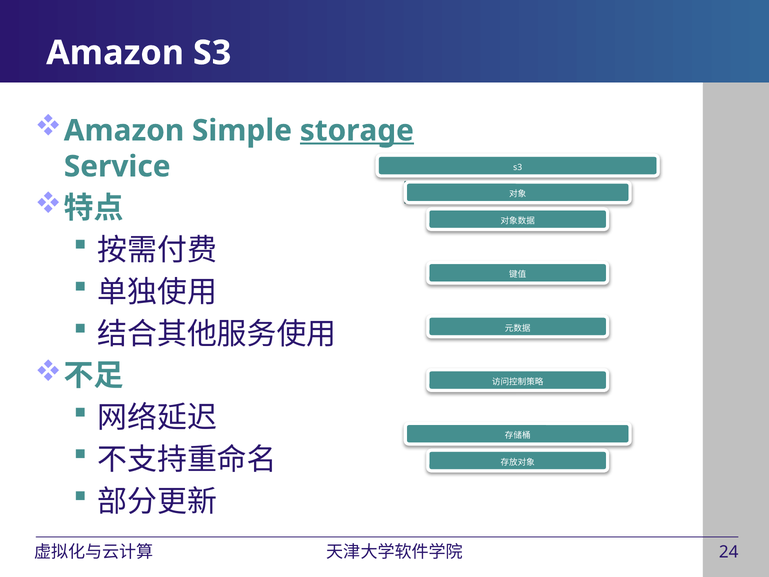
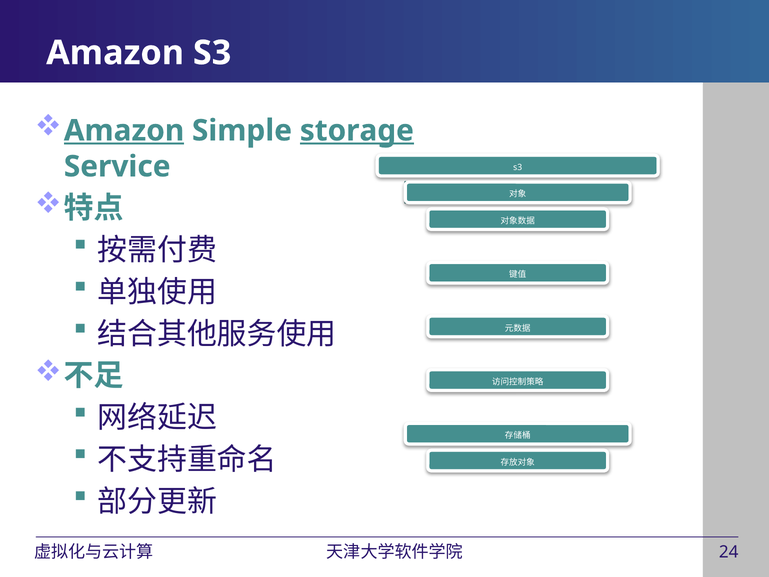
Amazon underline: none -> present (124, 131)
